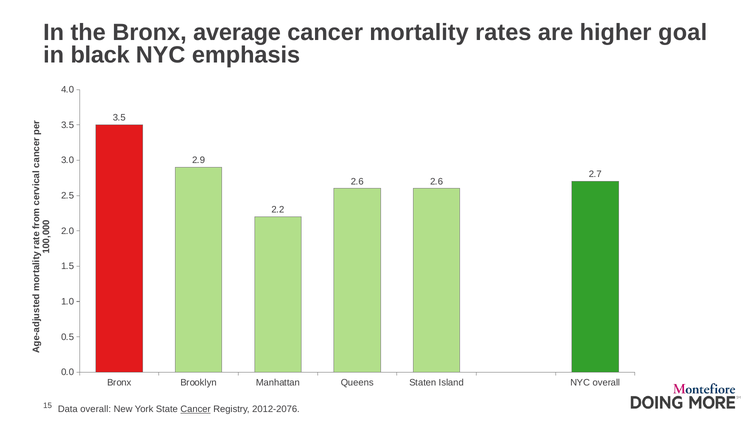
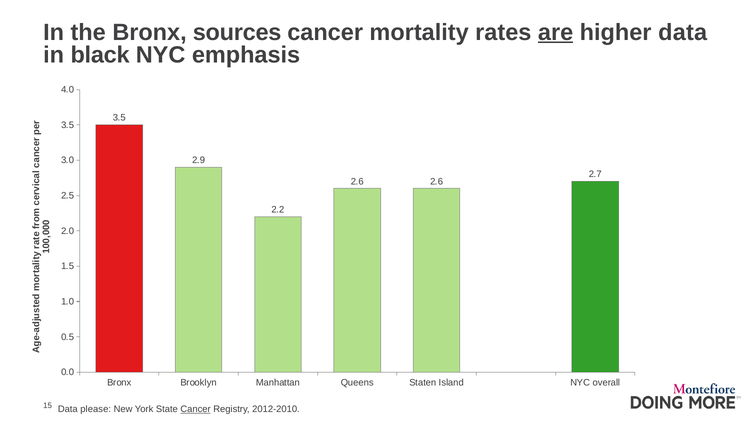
average: average -> sources (237, 32)
are underline: none -> present (556, 32)
higher goal: goal -> data (683, 32)
Data overall: overall -> please (96, 409)
2012-2076: 2012-2076 -> 2012-2010 (276, 409)
